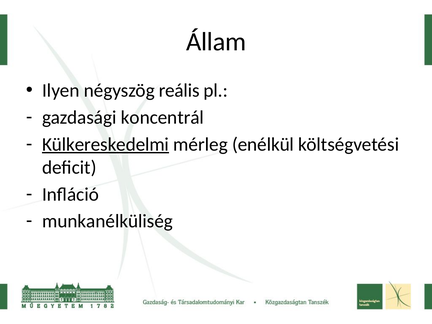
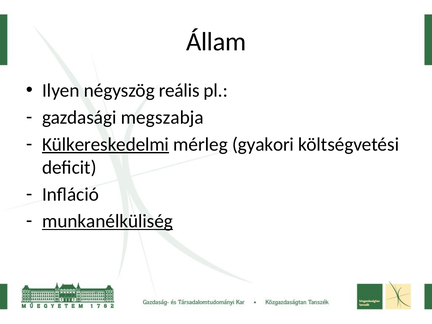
koncentrál: koncentrál -> megszabja (162, 118)
enélkül: enélkül -> gyakori (263, 144)
munkanélküliség underline: none -> present (108, 221)
